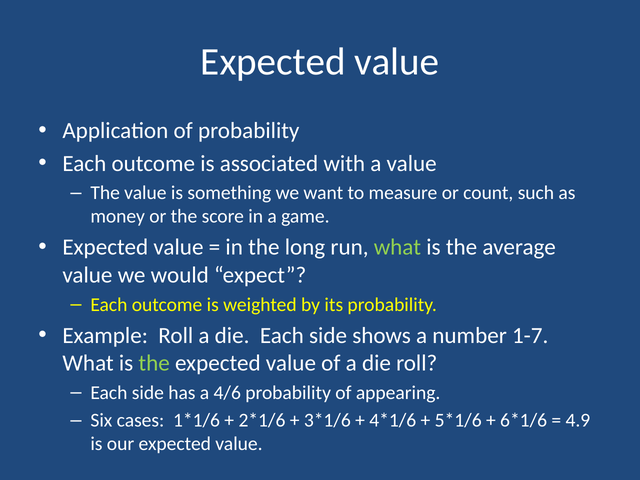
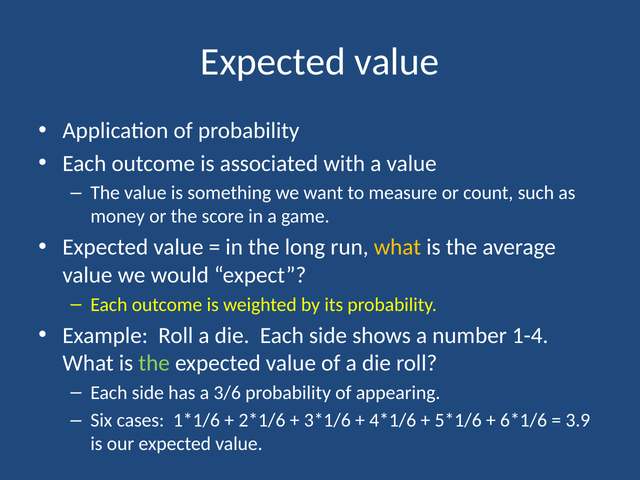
what colour: light green -> yellow (397, 247)
1-7: 1-7 -> 1-4 (530, 335)
4/6: 4/6 -> 3/6 (227, 393)
4.9: 4.9 -> 3.9 (578, 420)
